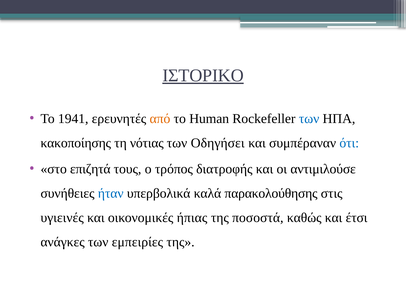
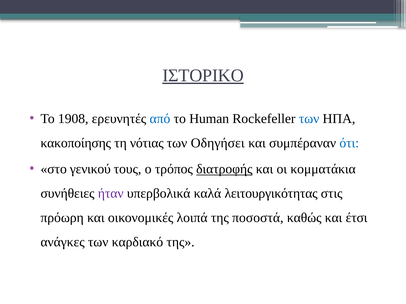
1941: 1941 -> 1908 (73, 119)
από colour: orange -> blue (160, 119)
επιζητά: επιζητά -> γενικού (90, 169)
διατροφής underline: none -> present (224, 169)
αντιμιλούσε: αντιμιλούσε -> κομματάκια (323, 169)
ήταν colour: blue -> purple (111, 194)
παρακολούθησης: παρακολούθησης -> λειτουργικότητας (271, 194)
υγιεινές: υγιεινές -> πρόωρη (62, 218)
ήπιας: ήπιας -> λοιπά (192, 218)
εμπειρίες: εμπειρίες -> καρδιακό (137, 243)
